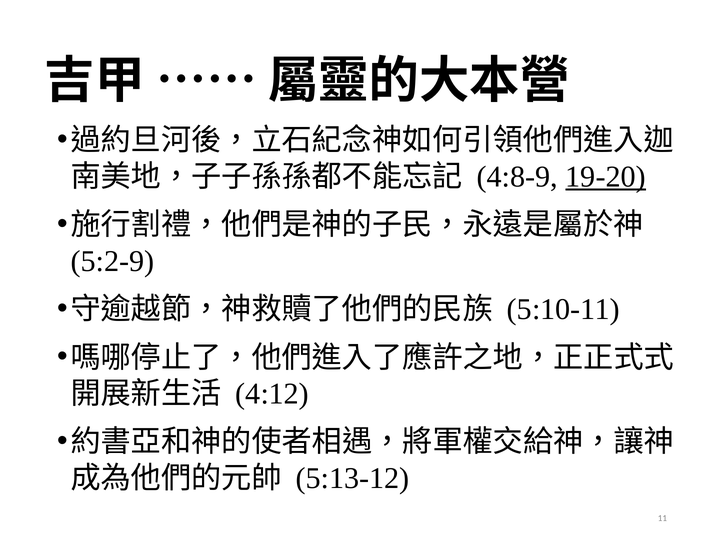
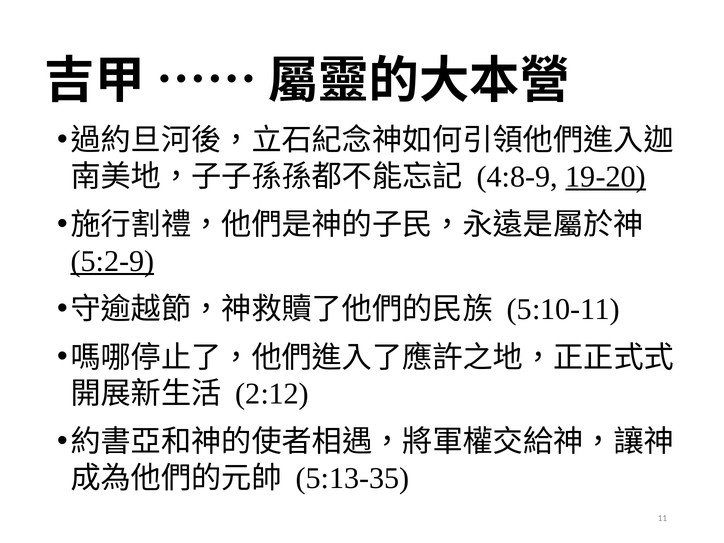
5:2-9 underline: none -> present (112, 261)
4:12: 4:12 -> 2:12 (272, 394)
5:13-12: 5:13-12 -> 5:13-35 (353, 478)
